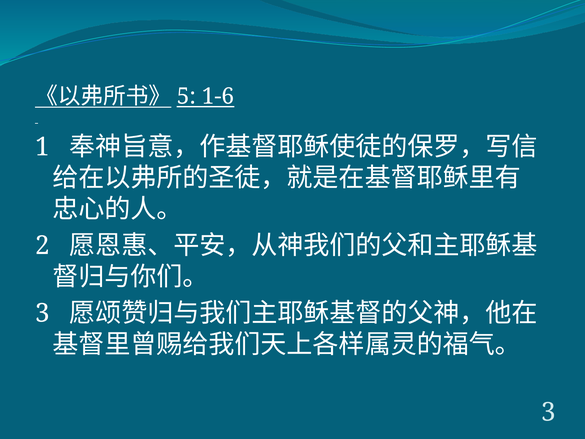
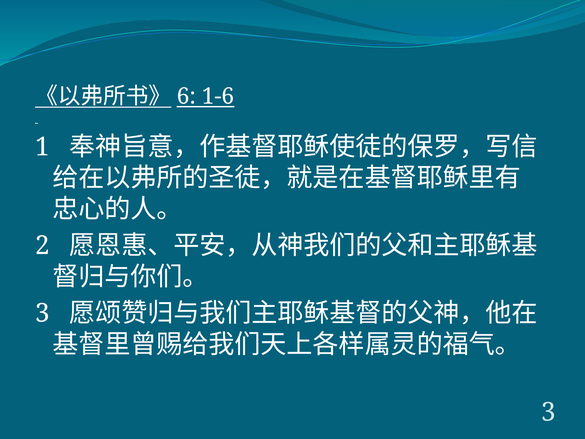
5: 5 -> 6 (186, 96)
